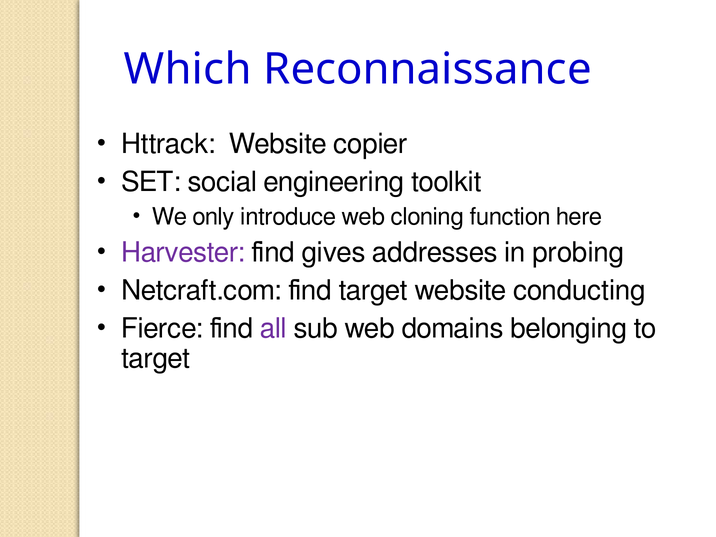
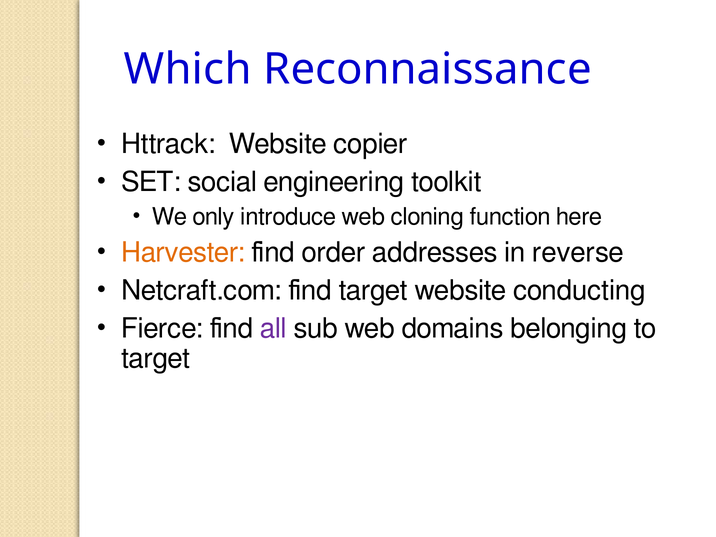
Harvester colour: purple -> orange (183, 253)
gives: gives -> order (334, 253)
probing: probing -> reverse (578, 253)
